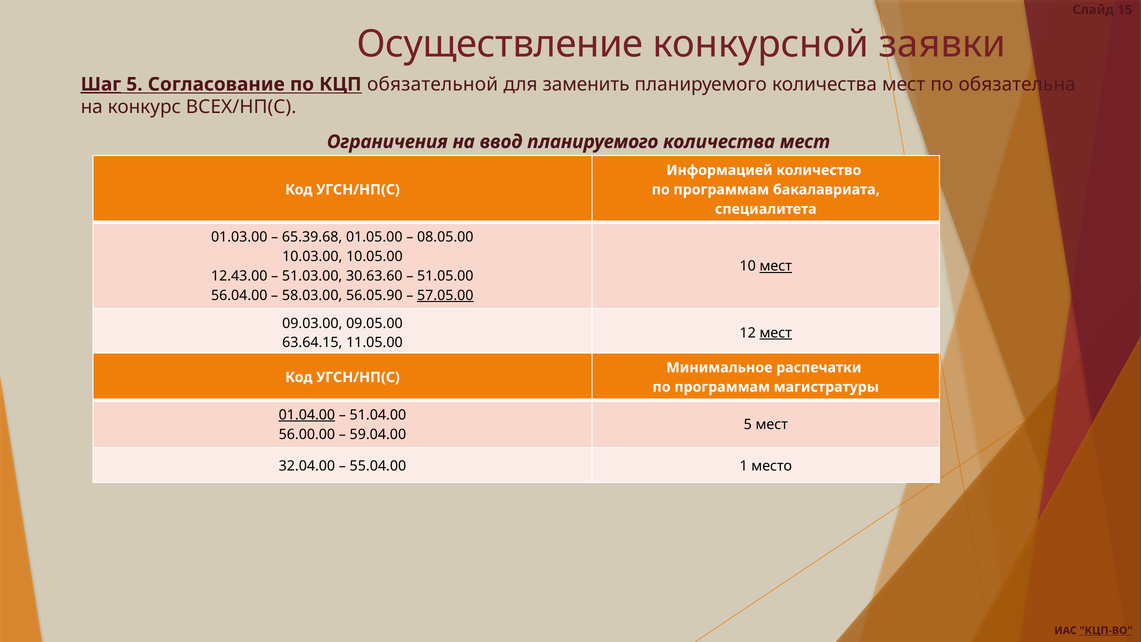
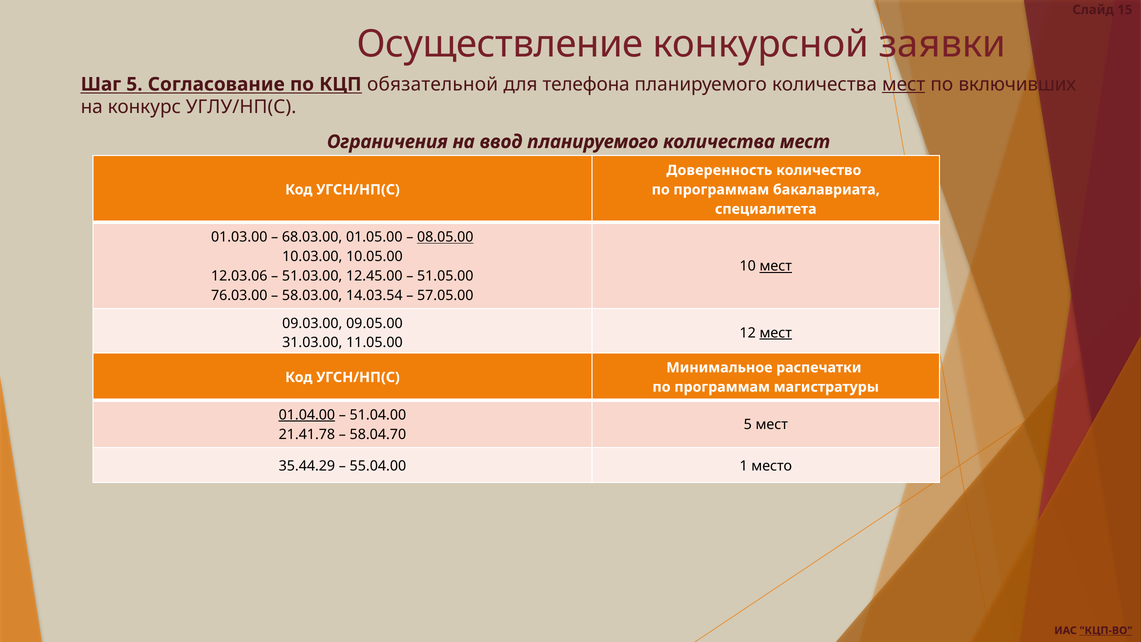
Шаг underline: present -> none (101, 84)
заменить: заменить -> телефона (586, 84)
мест underline: none -> present (904, 84)
обязательна: обязательна -> включивших (1017, 84)
ВСЕХ/НП(С: ВСЕХ/НП(С -> УГЛУ/НП(С (241, 107)
Информацией: Информацией -> Доверенность (719, 170)
65.39.68: 65.39.68 -> 68.03.00 (312, 237)
08.05.00 underline: none -> present (445, 237)
12.43.00: 12.43.00 -> 12.03.06 (239, 276)
30.63.60: 30.63.60 -> 12.45.00 (374, 276)
56.04.00: 56.04.00 -> 76.03.00 (239, 295)
56.05.90: 56.05.90 -> 14.03.54 (374, 295)
57.05.00 underline: present -> none (445, 295)
63.64.15: 63.64.15 -> 31.03.00 (312, 343)
56.00.00: 56.00.00 -> 21.41.78 (307, 434)
59.04.00: 59.04.00 -> 58.04.70 (378, 434)
32.04.00: 32.04.00 -> 35.44.29 (307, 466)
